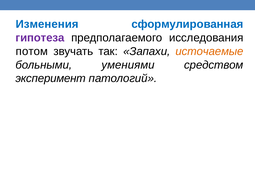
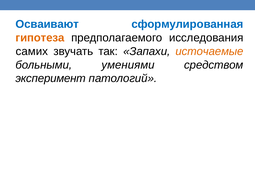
Изменения: Изменения -> Осваивают (47, 24)
гипотеза colour: purple -> orange (40, 38)
потом: потом -> самих (32, 51)
